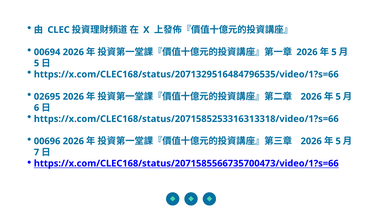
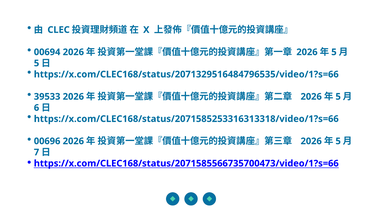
02695: 02695 -> 39533 (47, 97)
